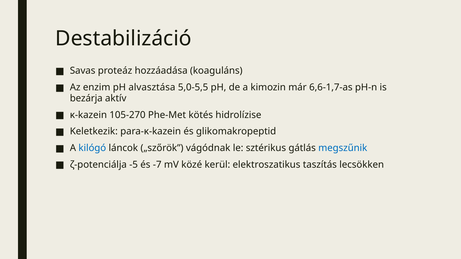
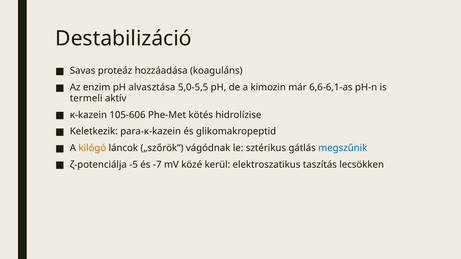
6,6-1,7-as: 6,6-1,7-as -> 6,6-6,1-as (331, 88)
bezárja: bezárja -> termeli (86, 98)
105-270: 105-270 -> 105-606 (128, 115)
kilógó colour: blue -> orange (92, 148)
